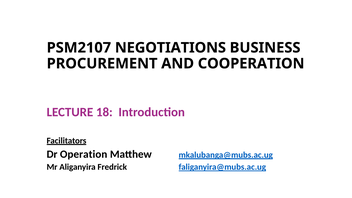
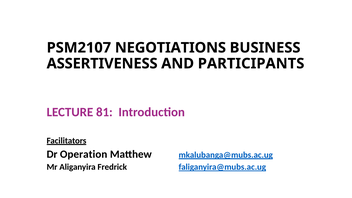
PROCUREMENT: PROCUREMENT -> ASSERTIVENESS (102, 64)
COOPERATION: COOPERATION -> PARTICIPANTS (251, 64)
18: 18 -> 81 (104, 112)
